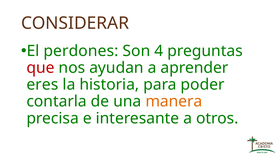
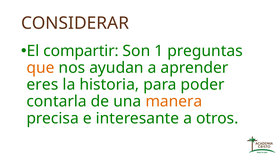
perdones: perdones -> compartir (81, 51)
4: 4 -> 1 (159, 51)
que colour: red -> orange (40, 68)
